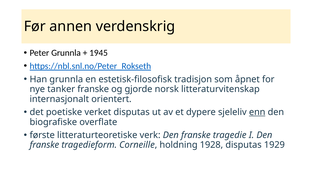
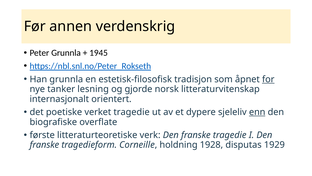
for underline: none -> present (268, 79)
tanker franske: franske -> lesning (93, 89)
verket disputas: disputas -> tragedie (132, 112)
